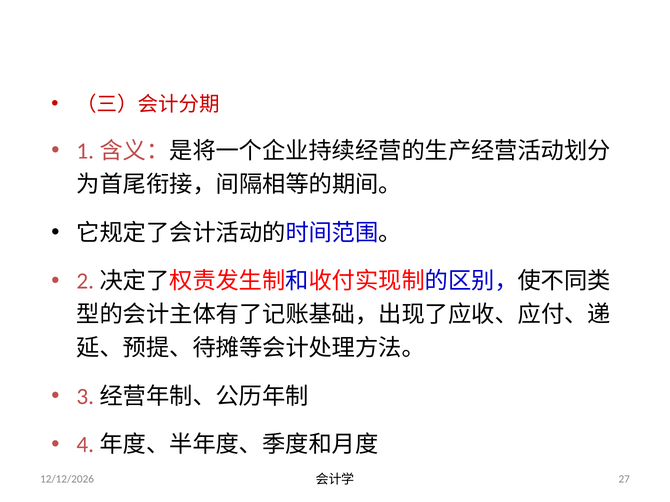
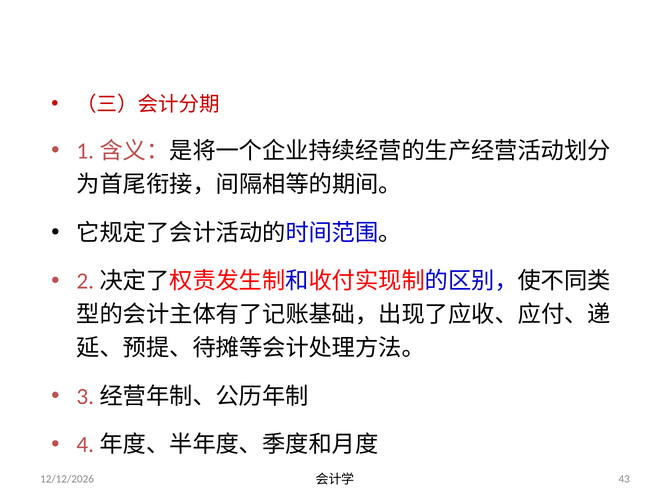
27: 27 -> 43 (624, 480)
